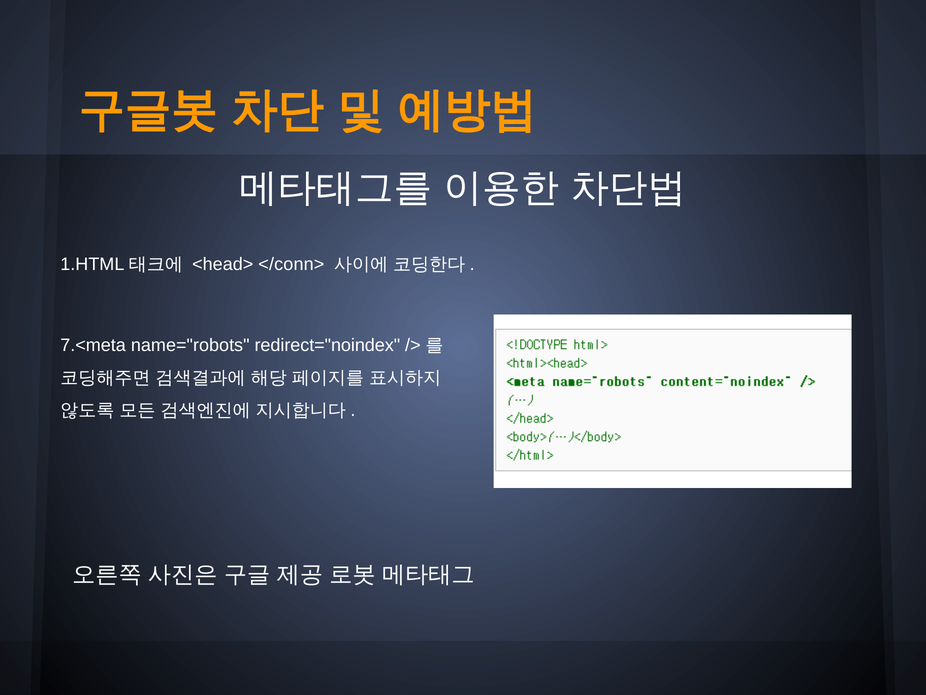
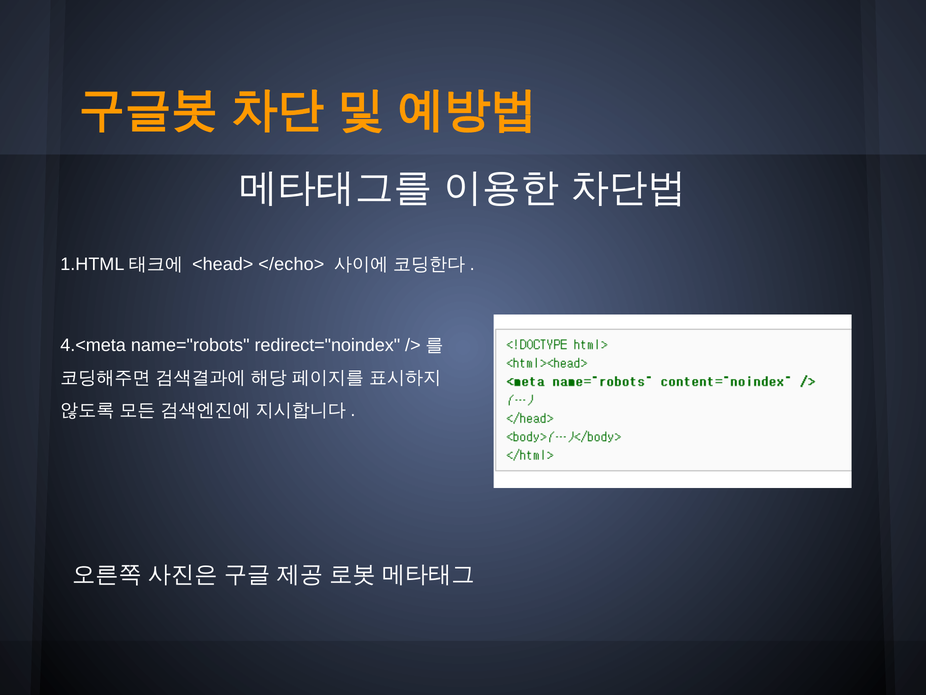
</conn>: </conn> -> </echo> (291, 264)
7.<meta: 7.<meta -> 4.<meta (93, 345)
